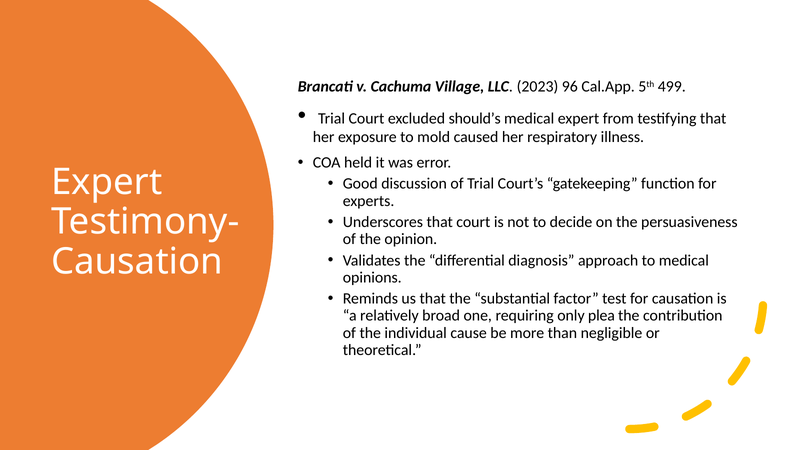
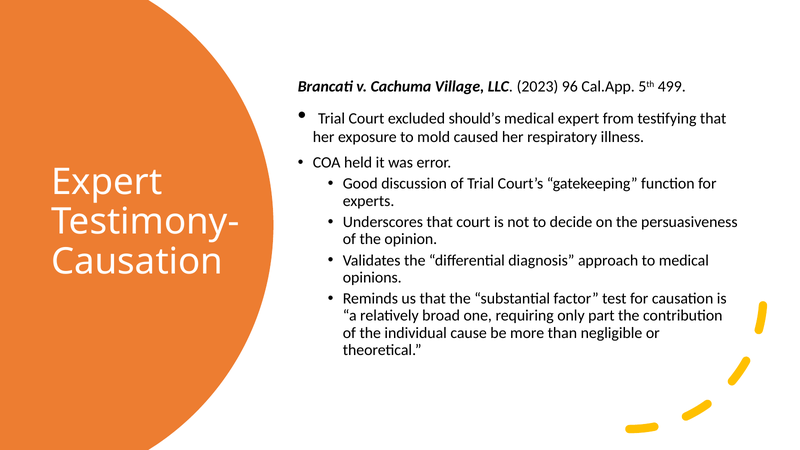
plea: plea -> part (601, 316)
